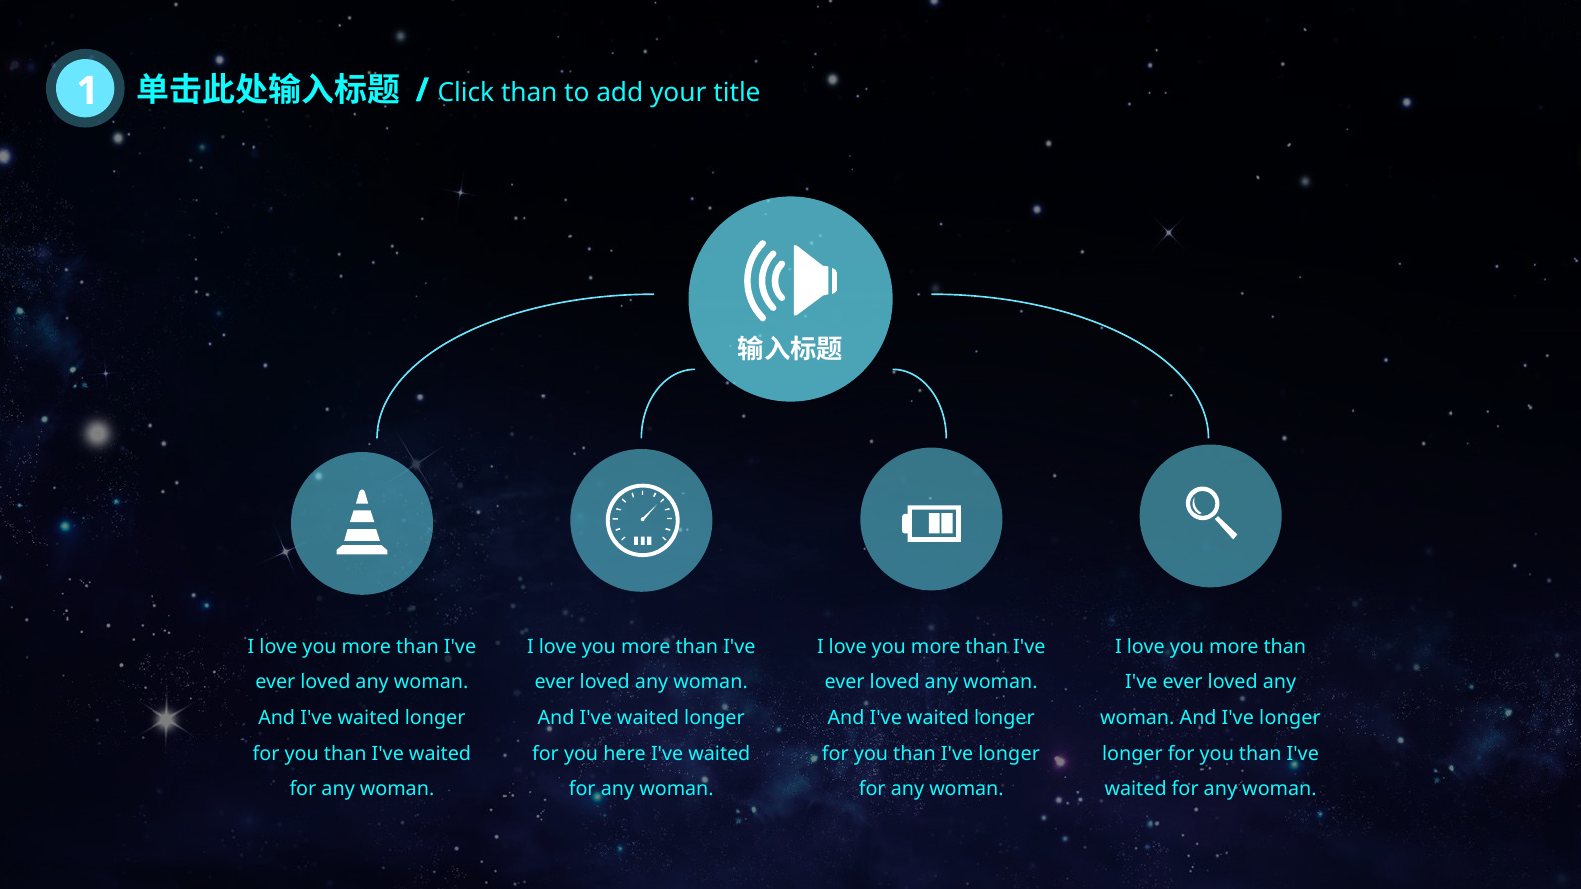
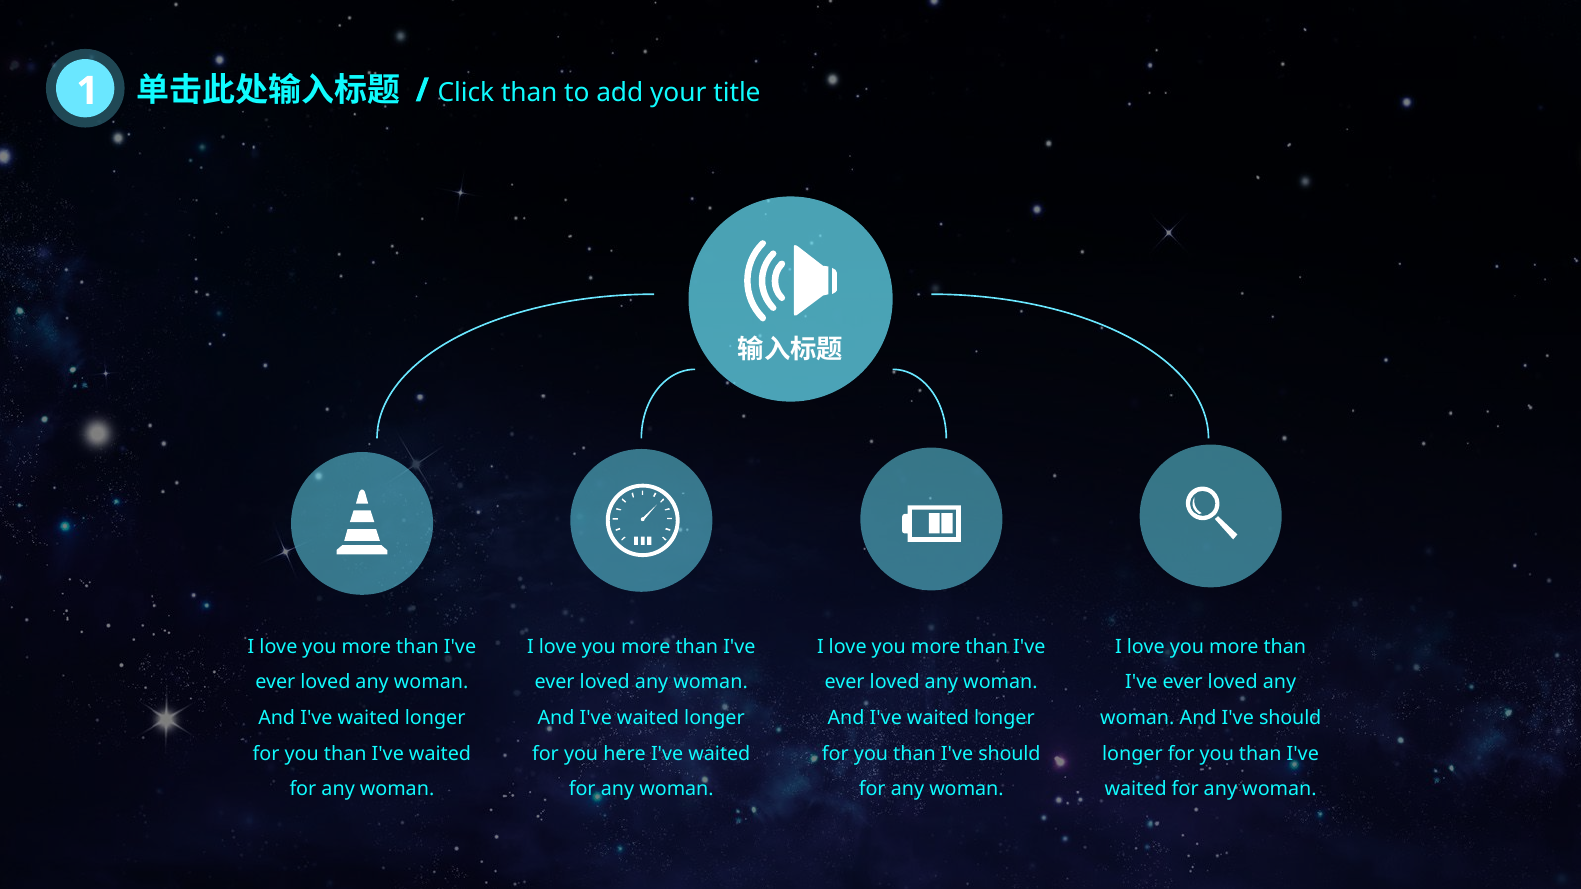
And I've longer: longer -> should (1290, 718)
than I've longer: longer -> should (1009, 754)
